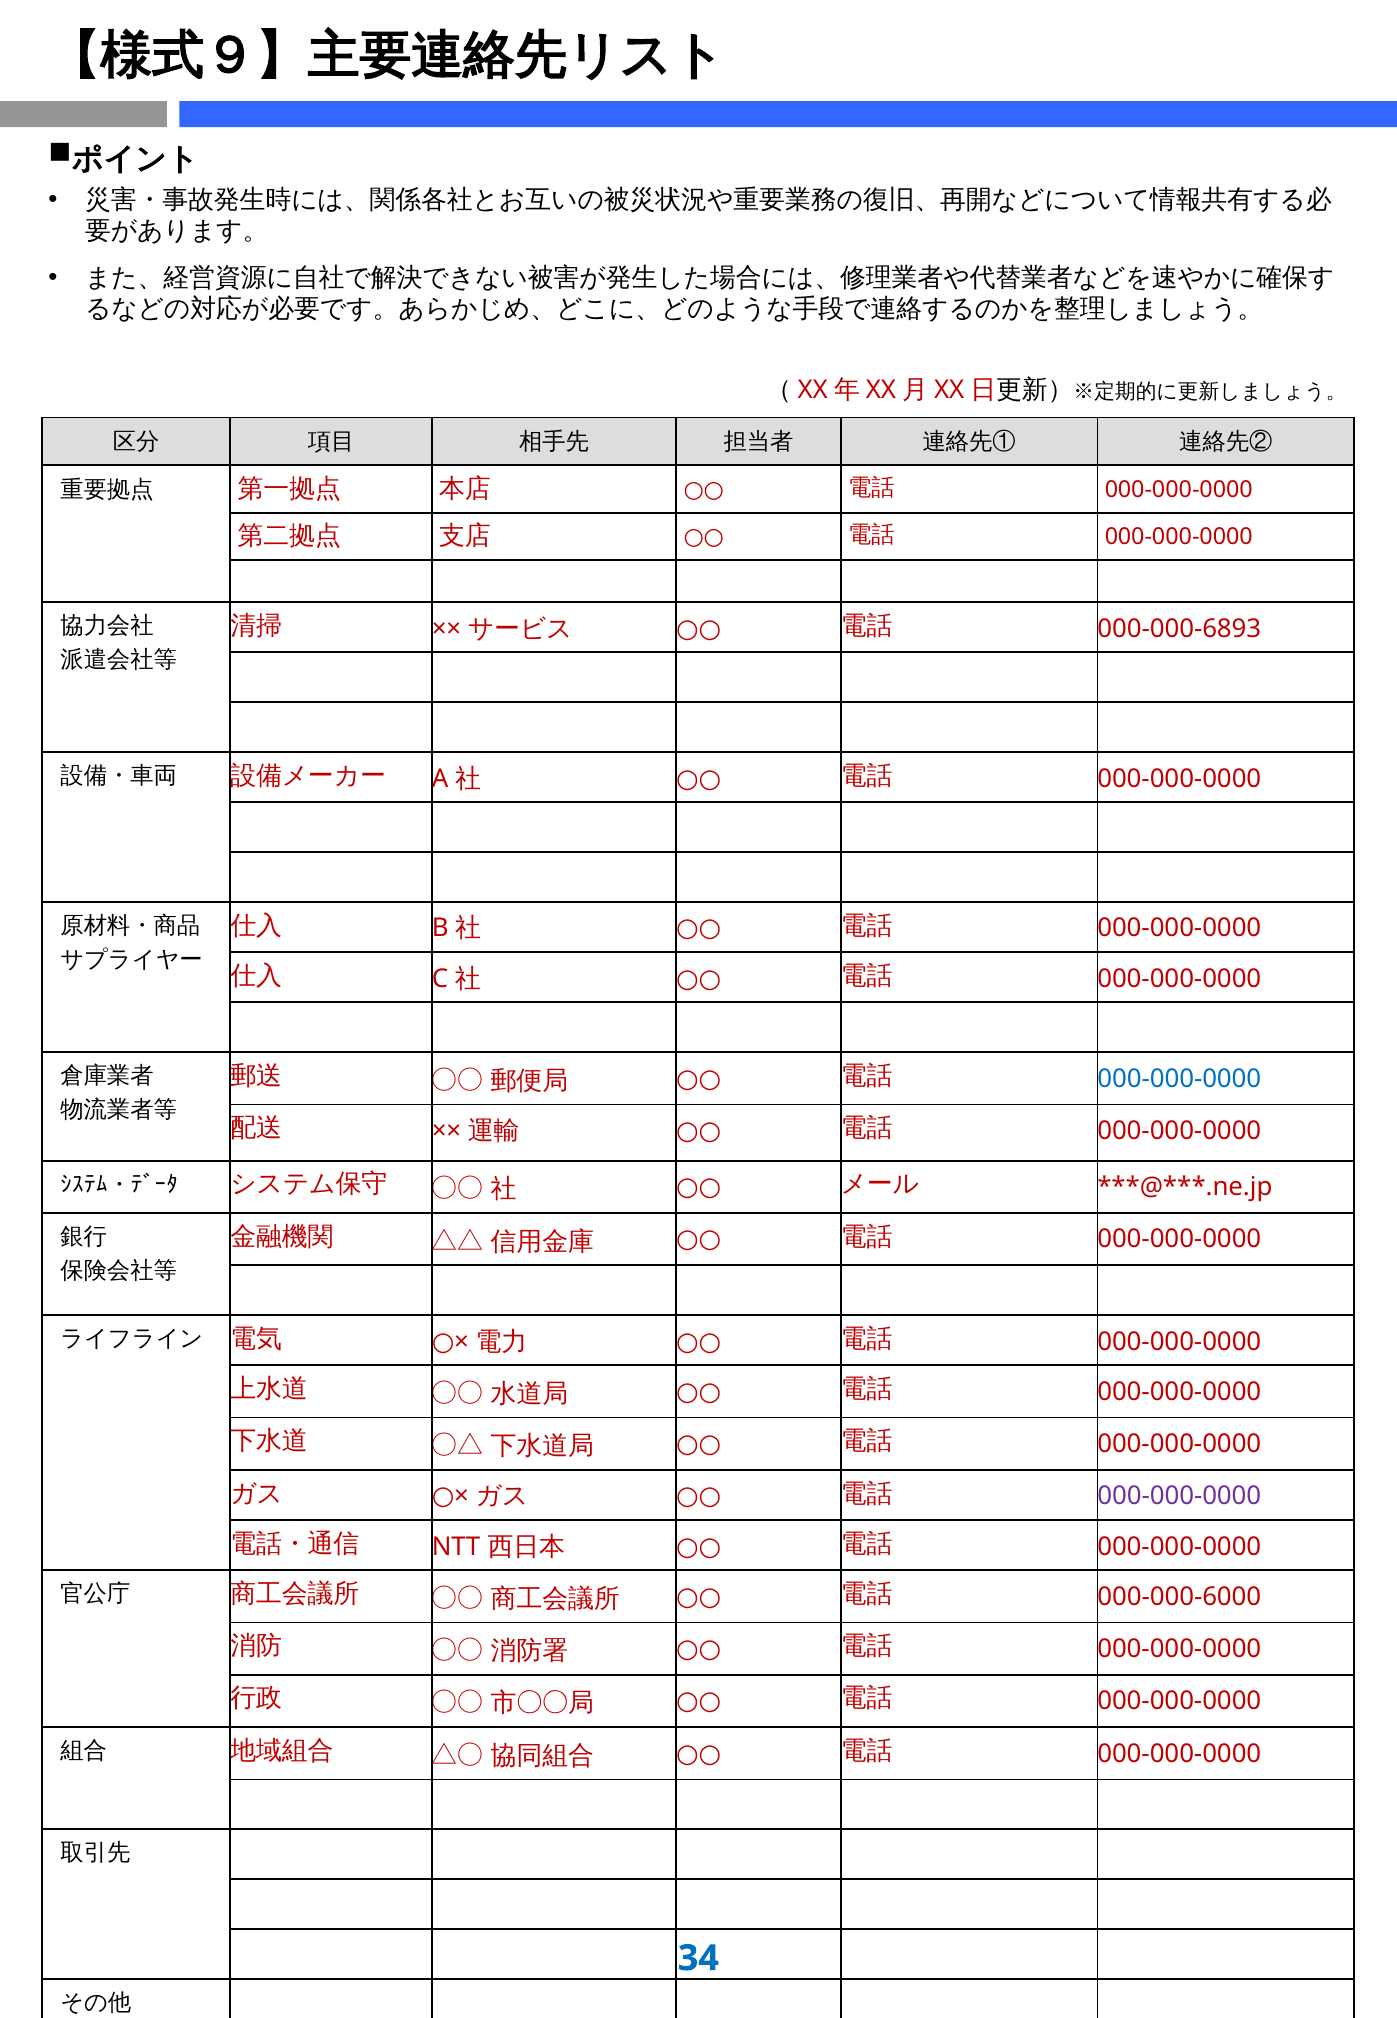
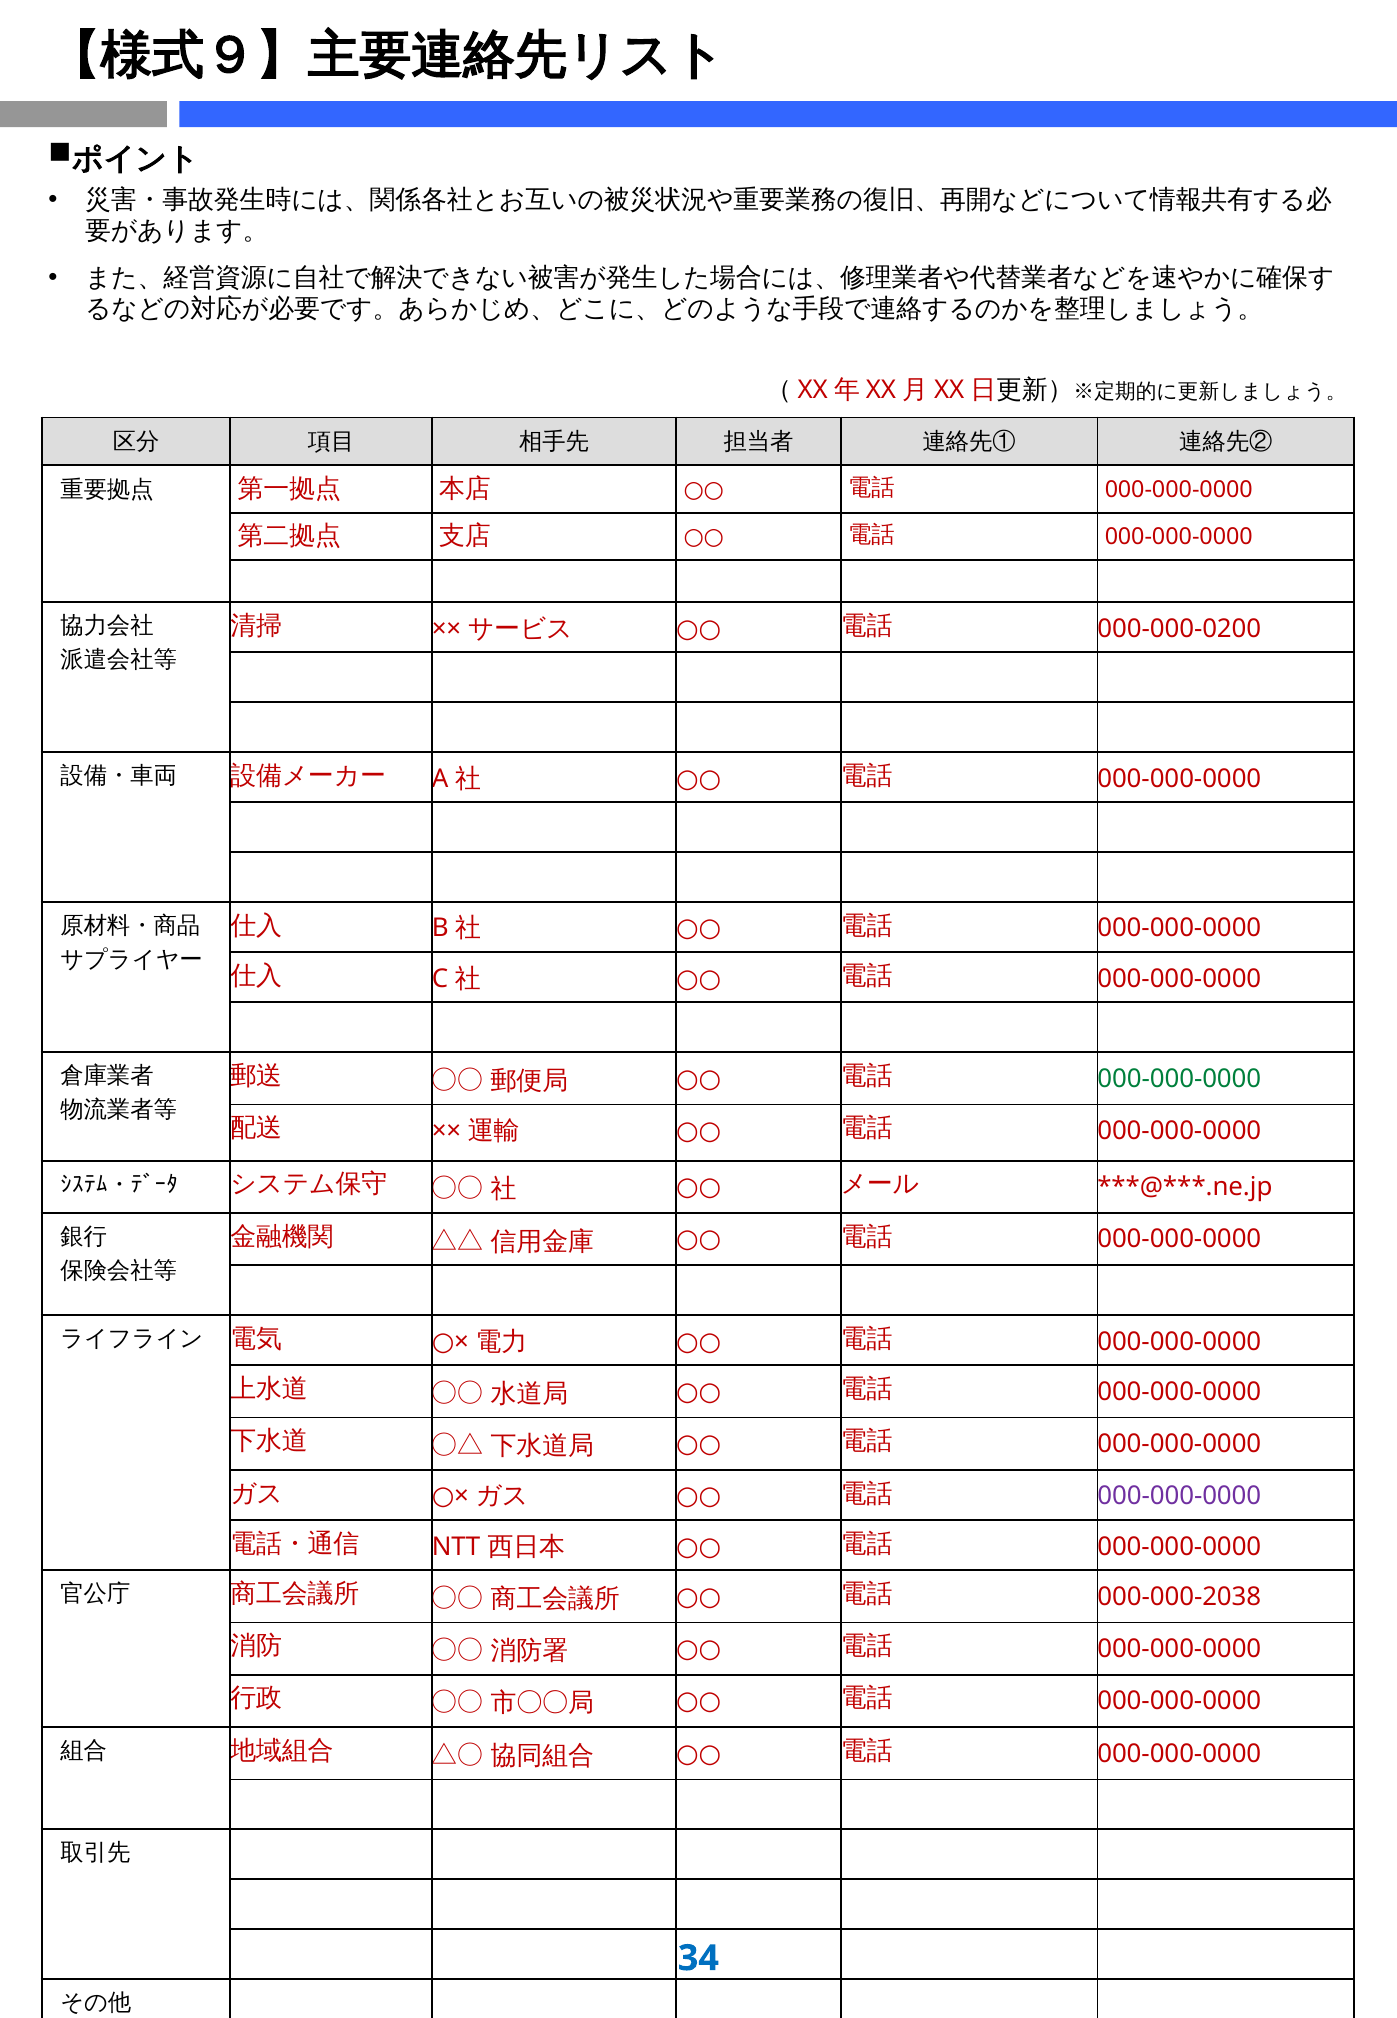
000-000-6893: 000-000-6893 -> 000-000-0200 (1179, 629)
000-000-0000 colour: blue -> green (1179, 1079)
000-000-6000: 000-000-6000 -> 000-000-2038 (1179, 1597)
